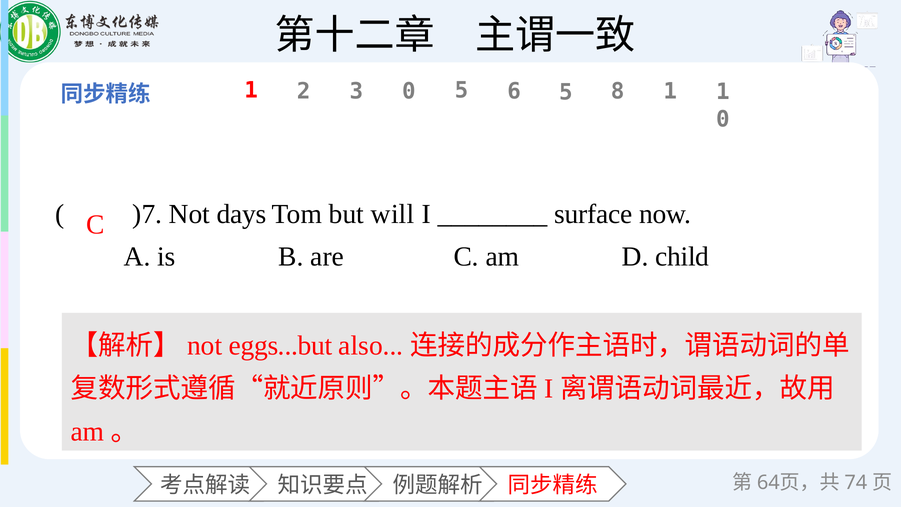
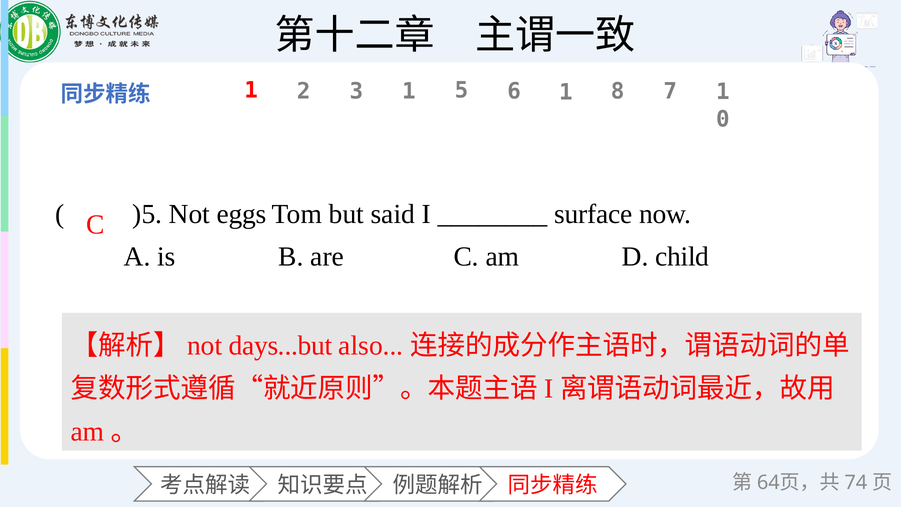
2 0: 0 -> 1 (409, 91)
6 5: 5 -> 1 (566, 93)
8 1: 1 -> 7 (670, 91)
)7: )7 -> )5 (147, 214)
days: days -> eggs (241, 214)
will: will -> said (393, 214)
eggs...but: eggs...but -> days...but (280, 346)
